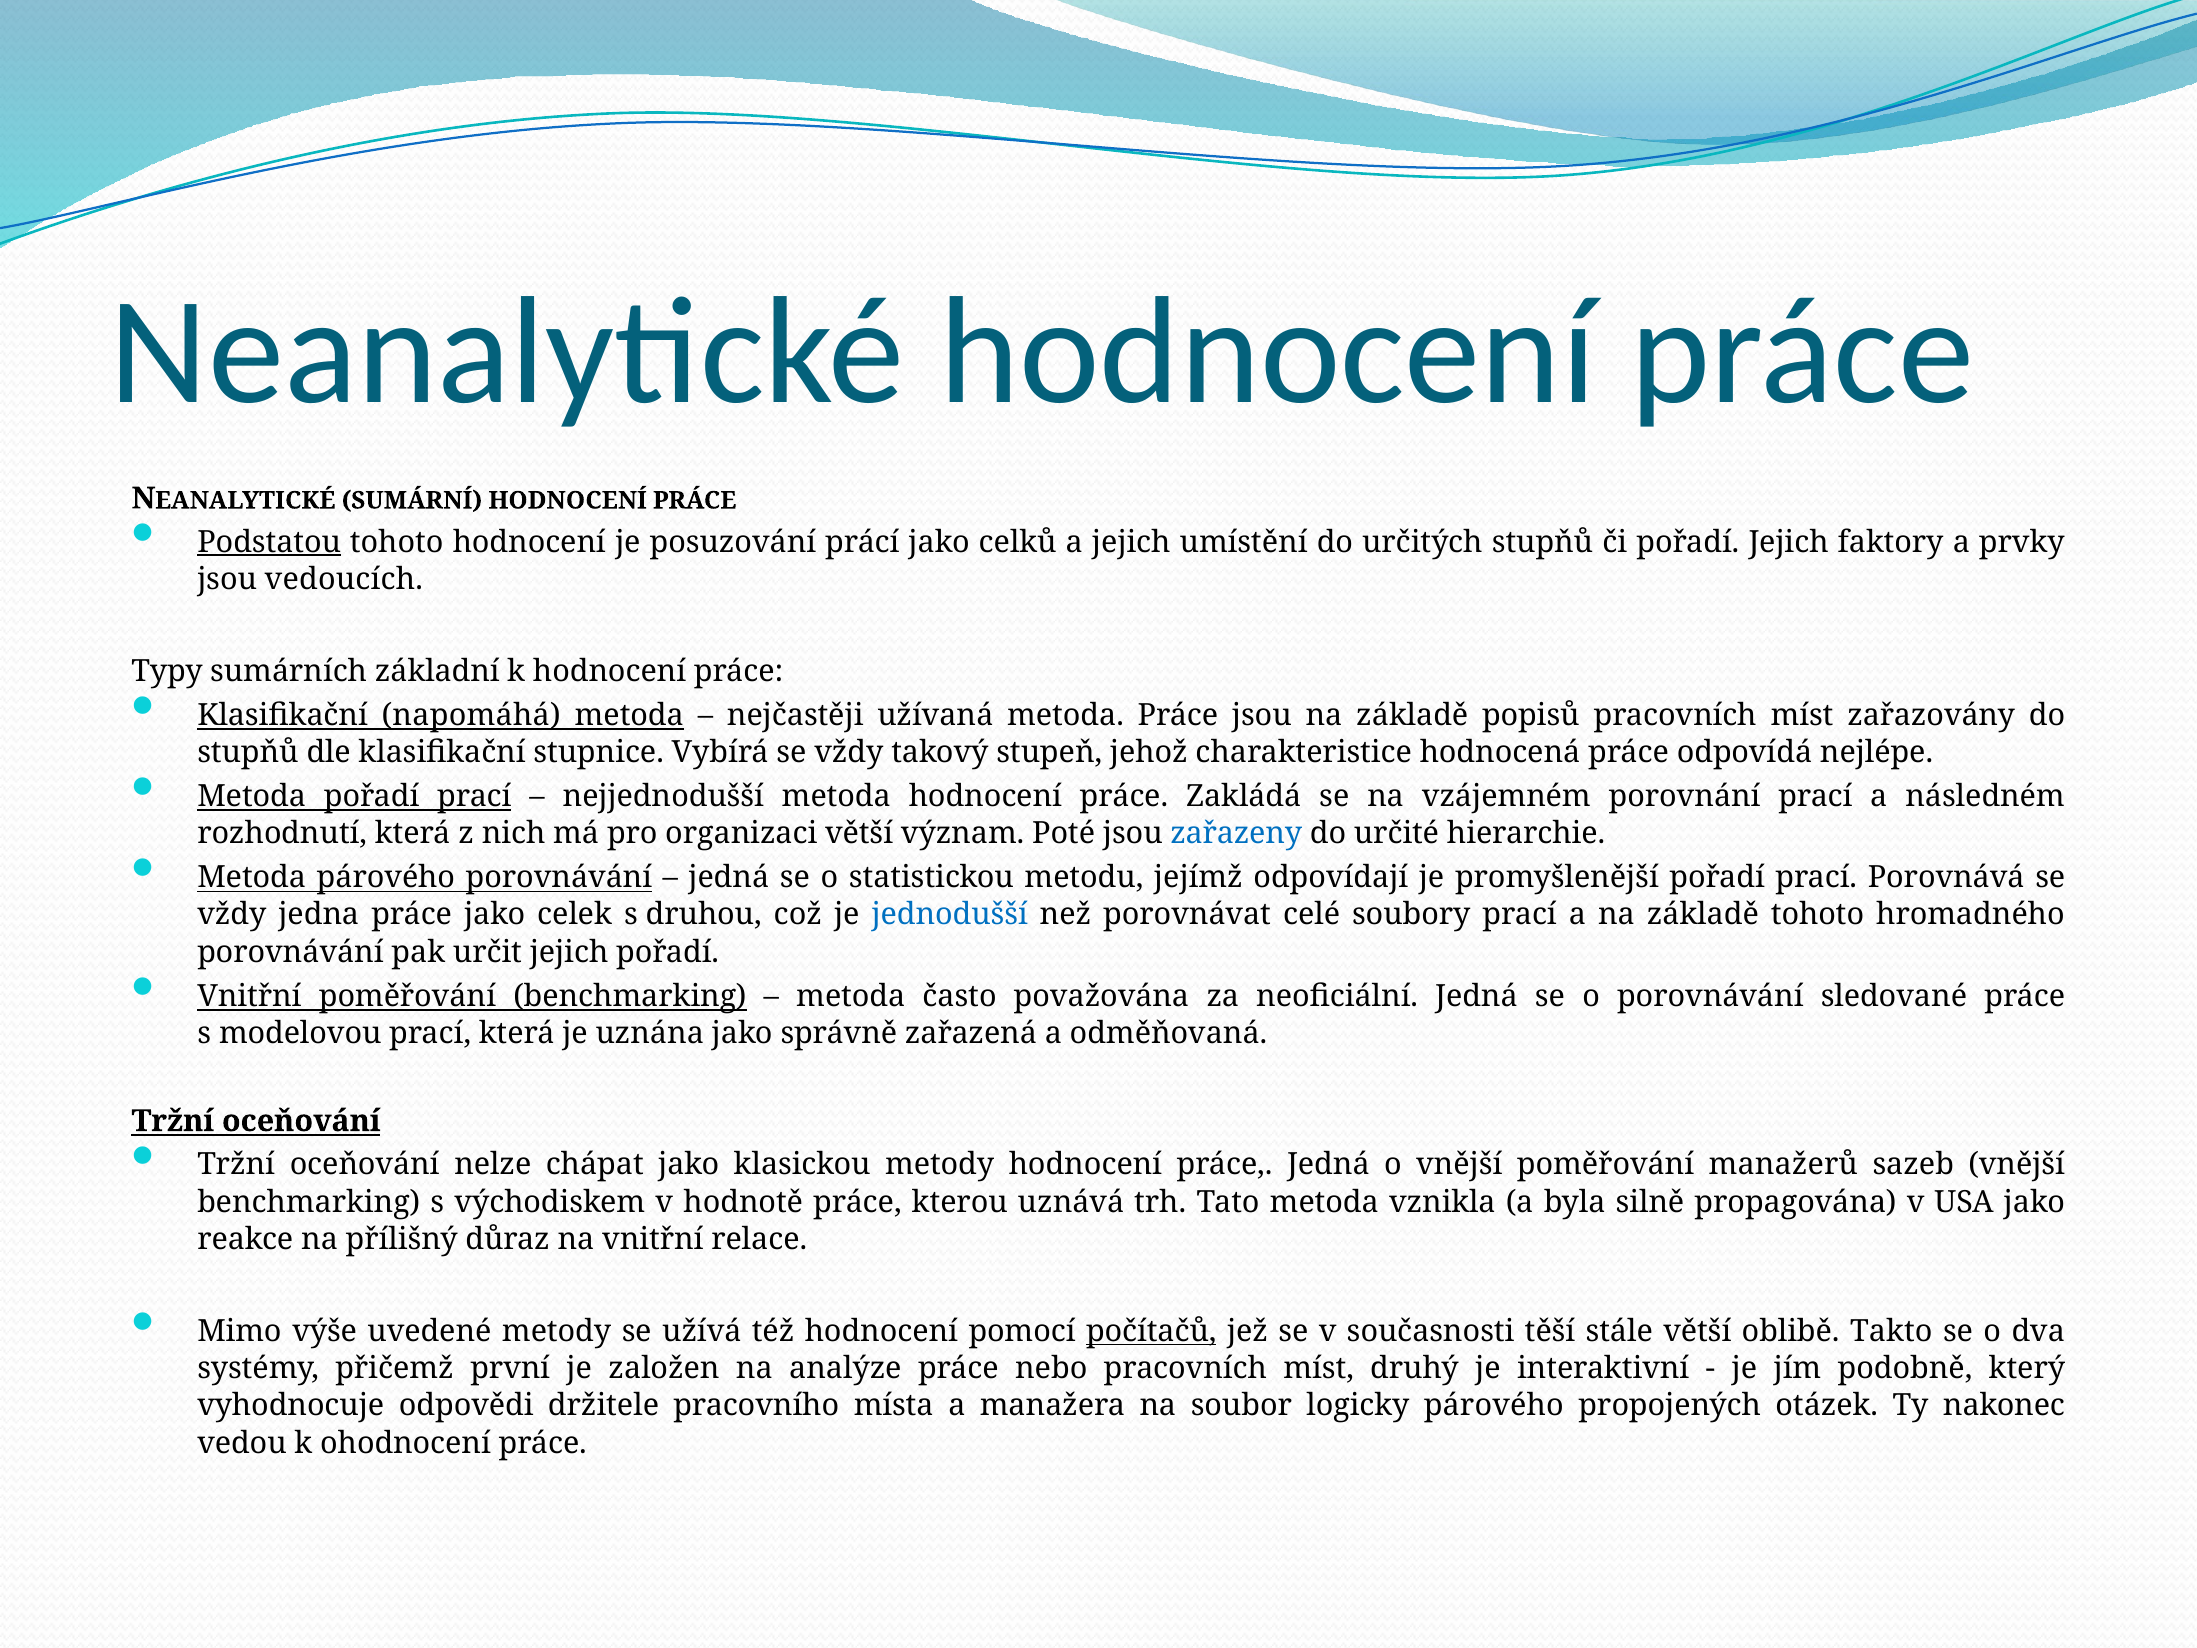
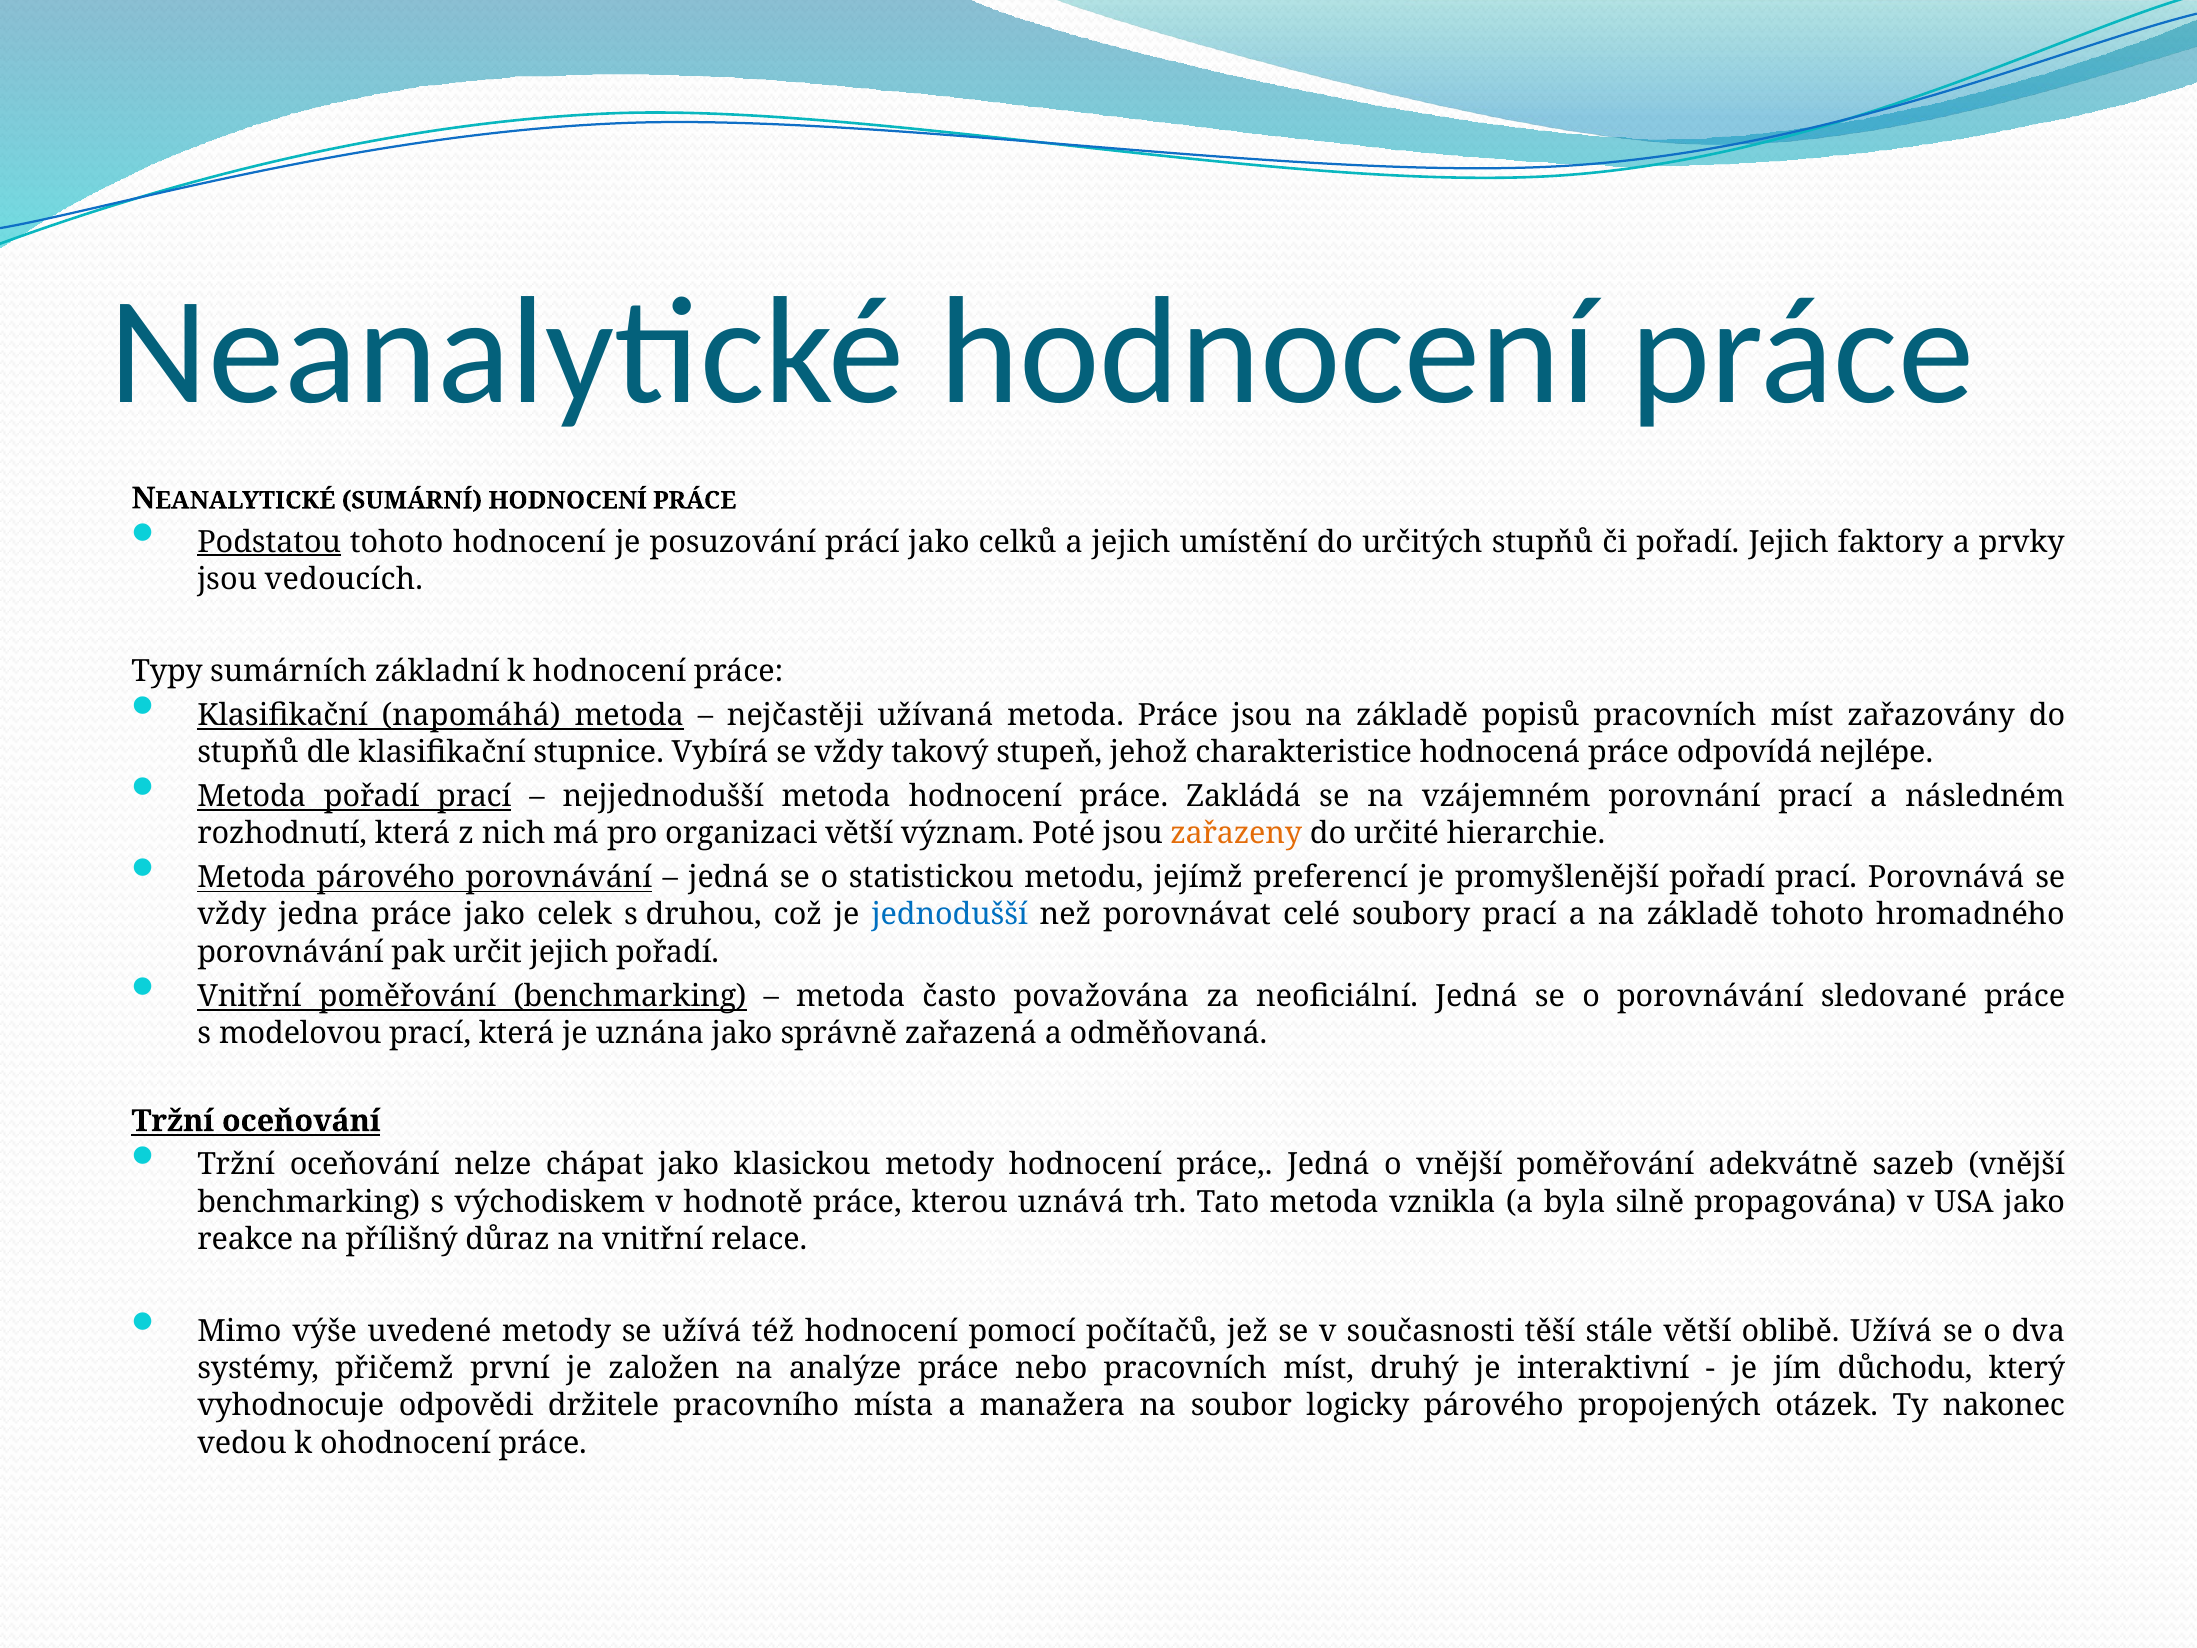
zařazeny colour: blue -> orange (1236, 834)
odpovídají: odpovídají -> preferencí (1331, 877)
manažerů: manažerů -> adekvátně (1783, 1165)
počítačů underline: present -> none (1151, 1331)
oblibě Takto: Takto -> Užívá (1891, 1331)
podobně: podobně -> důchodu (1905, 1368)
